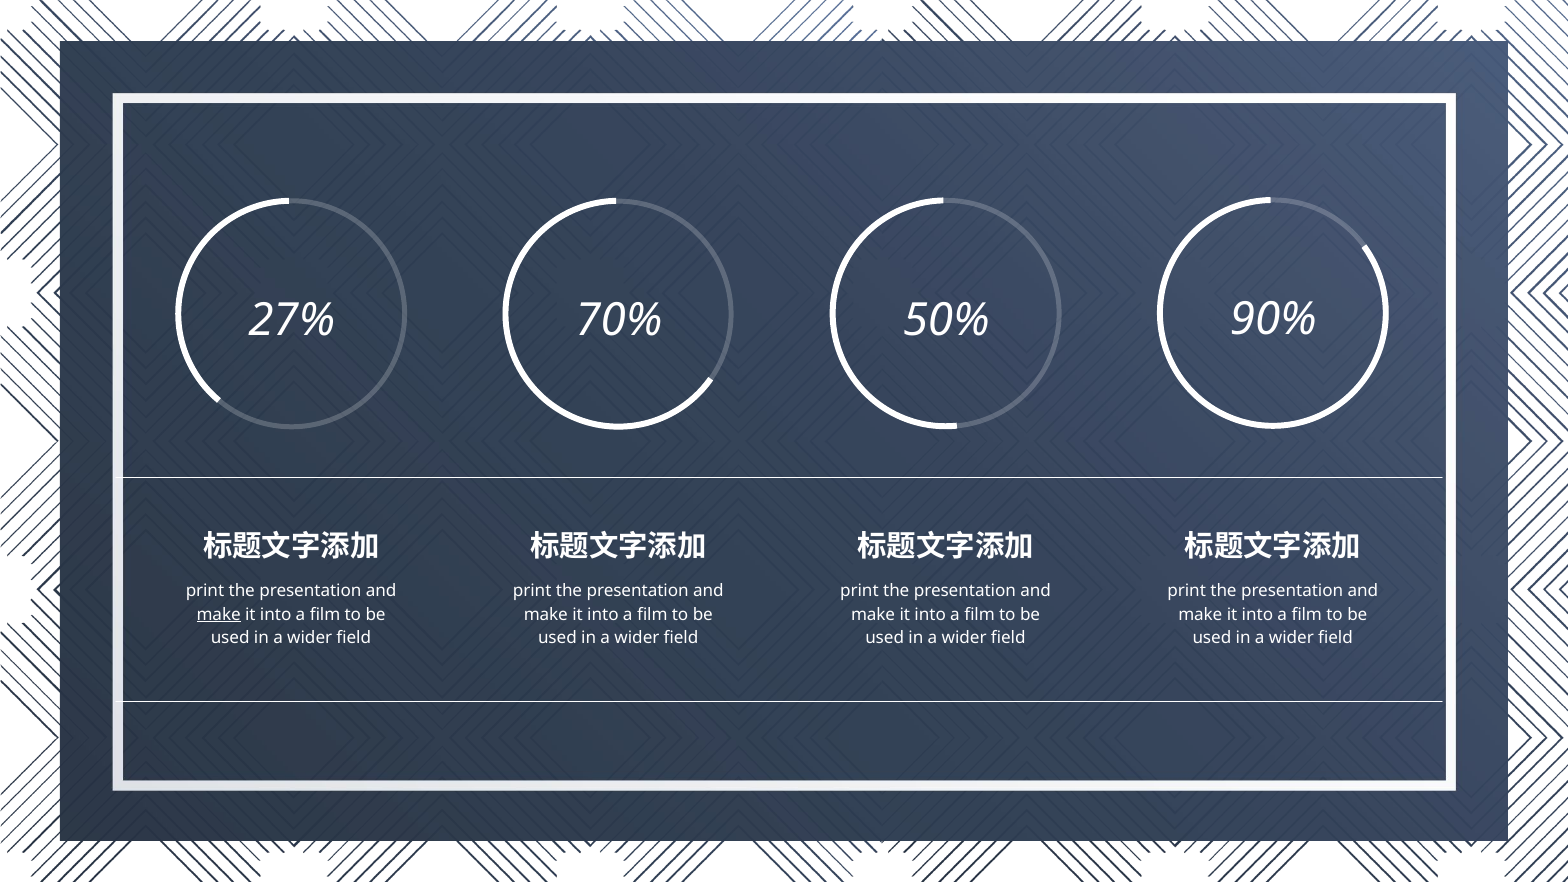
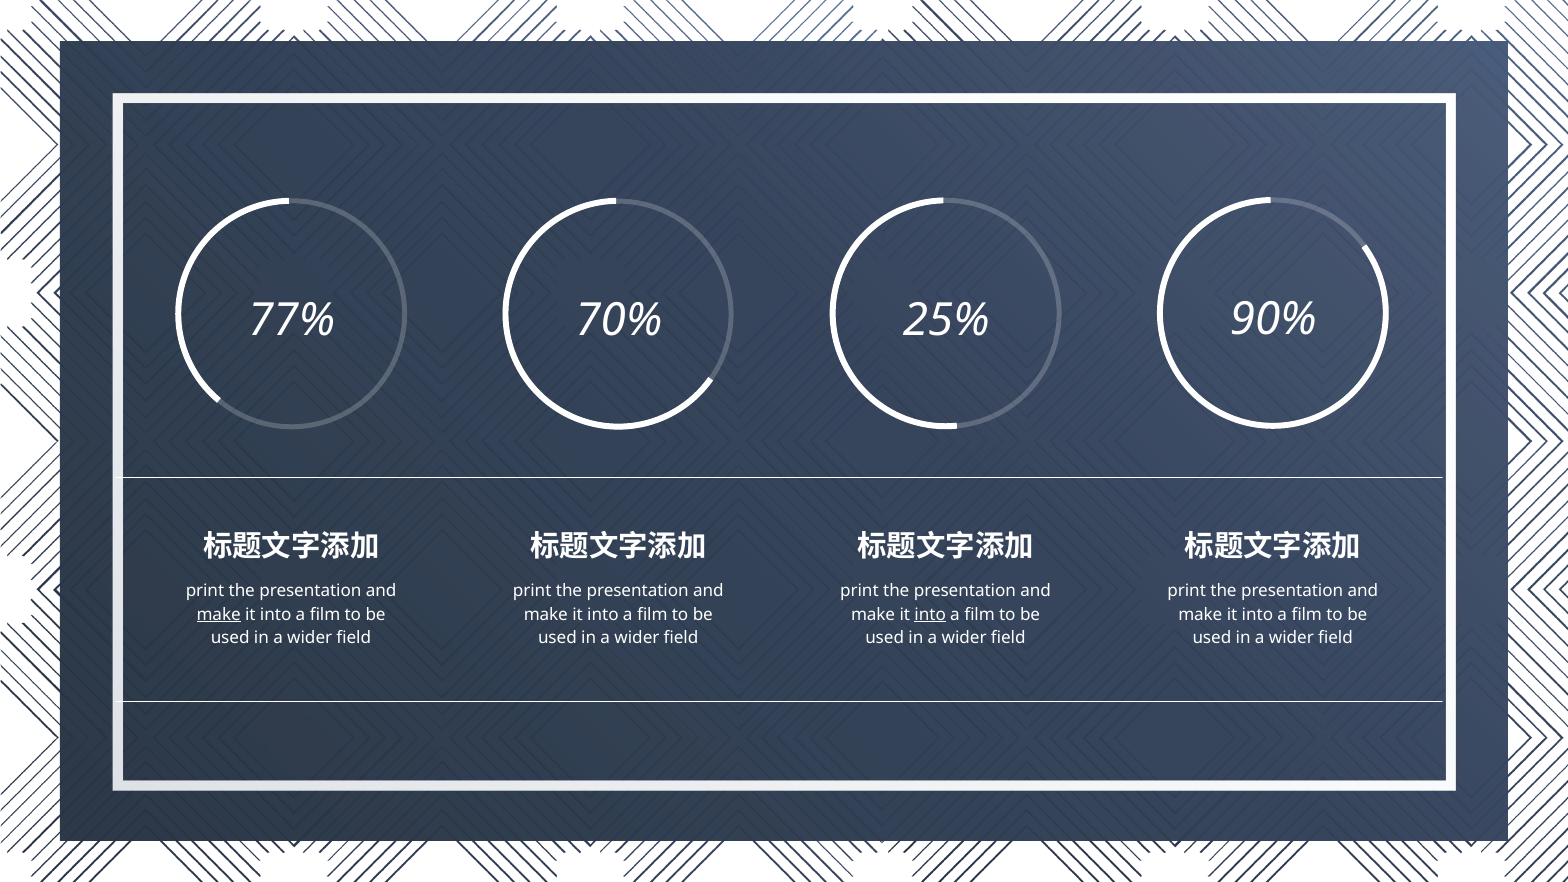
27%: 27% -> 77% (292, 320)
50%: 50% -> 25% (946, 320)
into underline: none -> present (930, 615)
